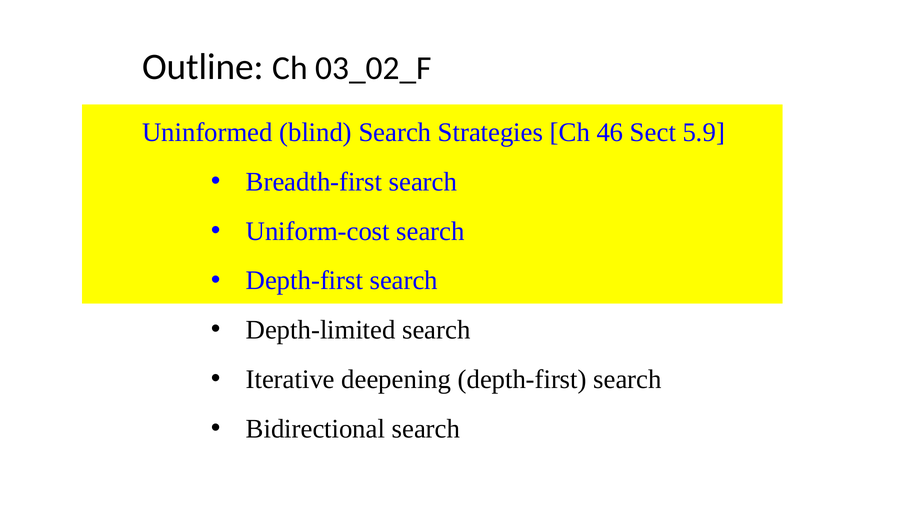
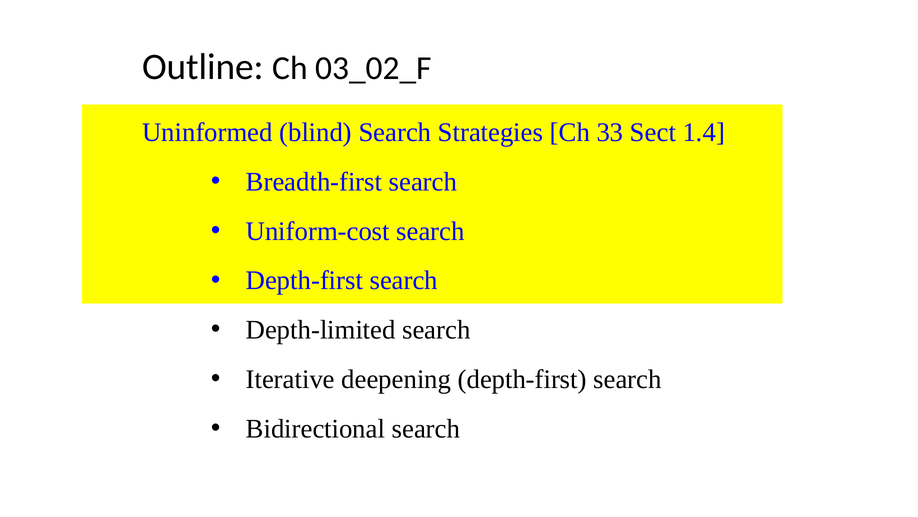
46: 46 -> 33 (610, 132)
5.9: 5.9 -> 1.4 (704, 132)
